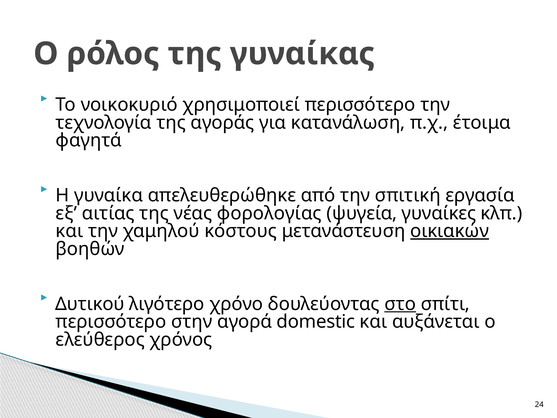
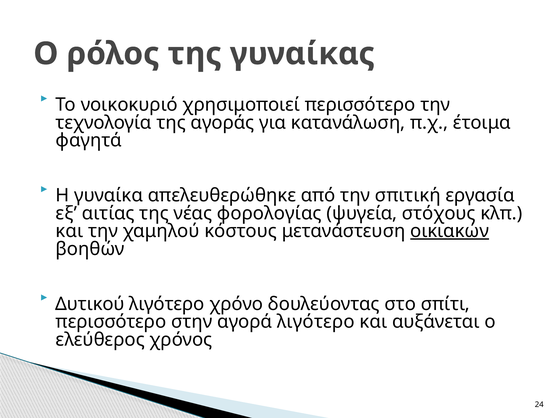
γυναίκες: γυναίκες -> στόχους (439, 213)
στο underline: present -> none (400, 304)
αγορά domestic: domestic -> λιγότερο (316, 322)
